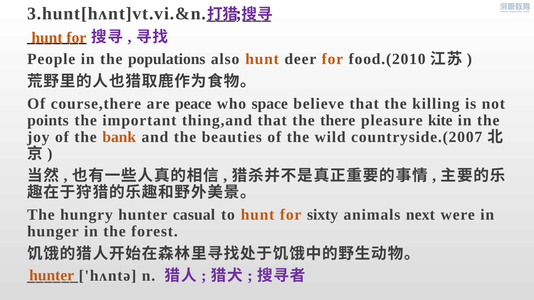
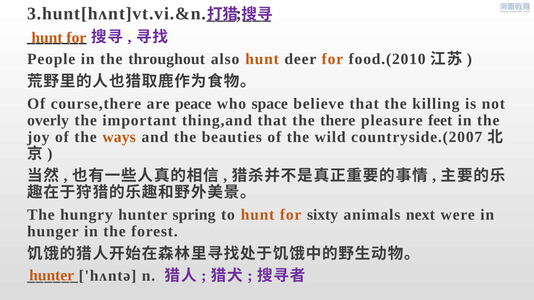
populations: populations -> throughout (167, 59)
points: points -> overly (48, 120)
kite: kite -> feet (440, 120)
bank: bank -> ways (119, 137)
casual: casual -> spring (194, 215)
